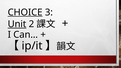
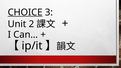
Unit underline: present -> none (17, 24)
